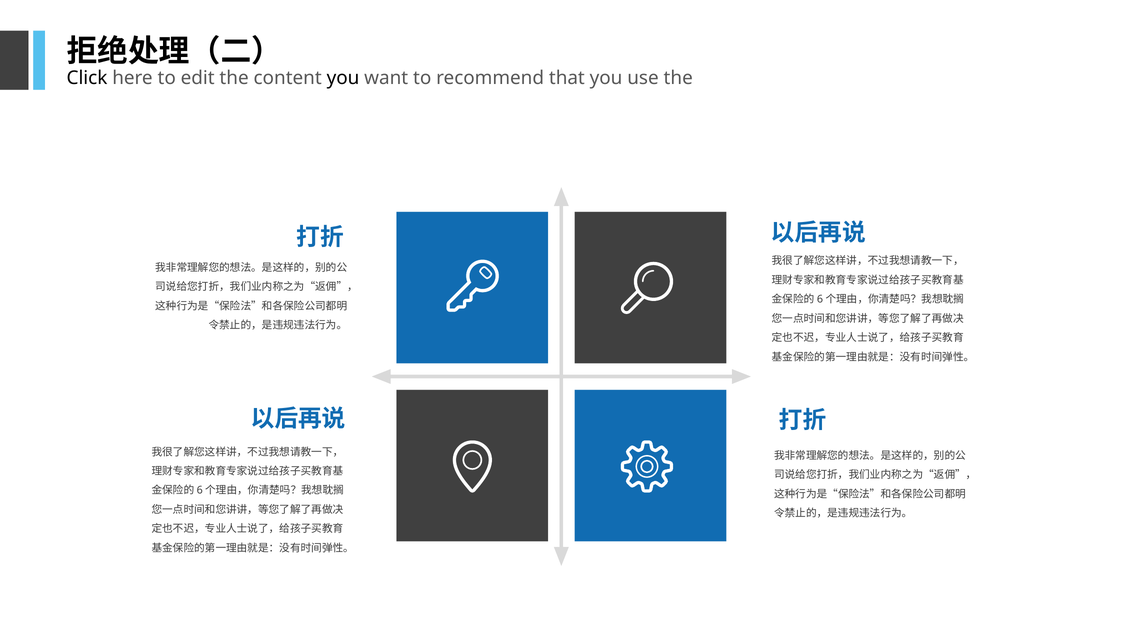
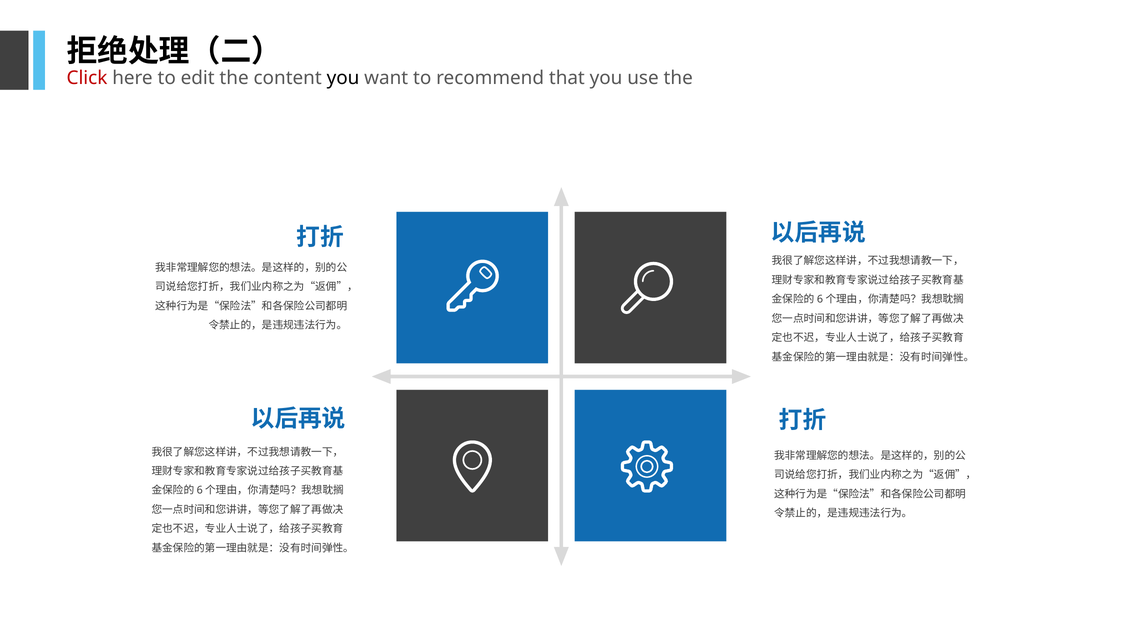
Click colour: black -> red (87, 78)
